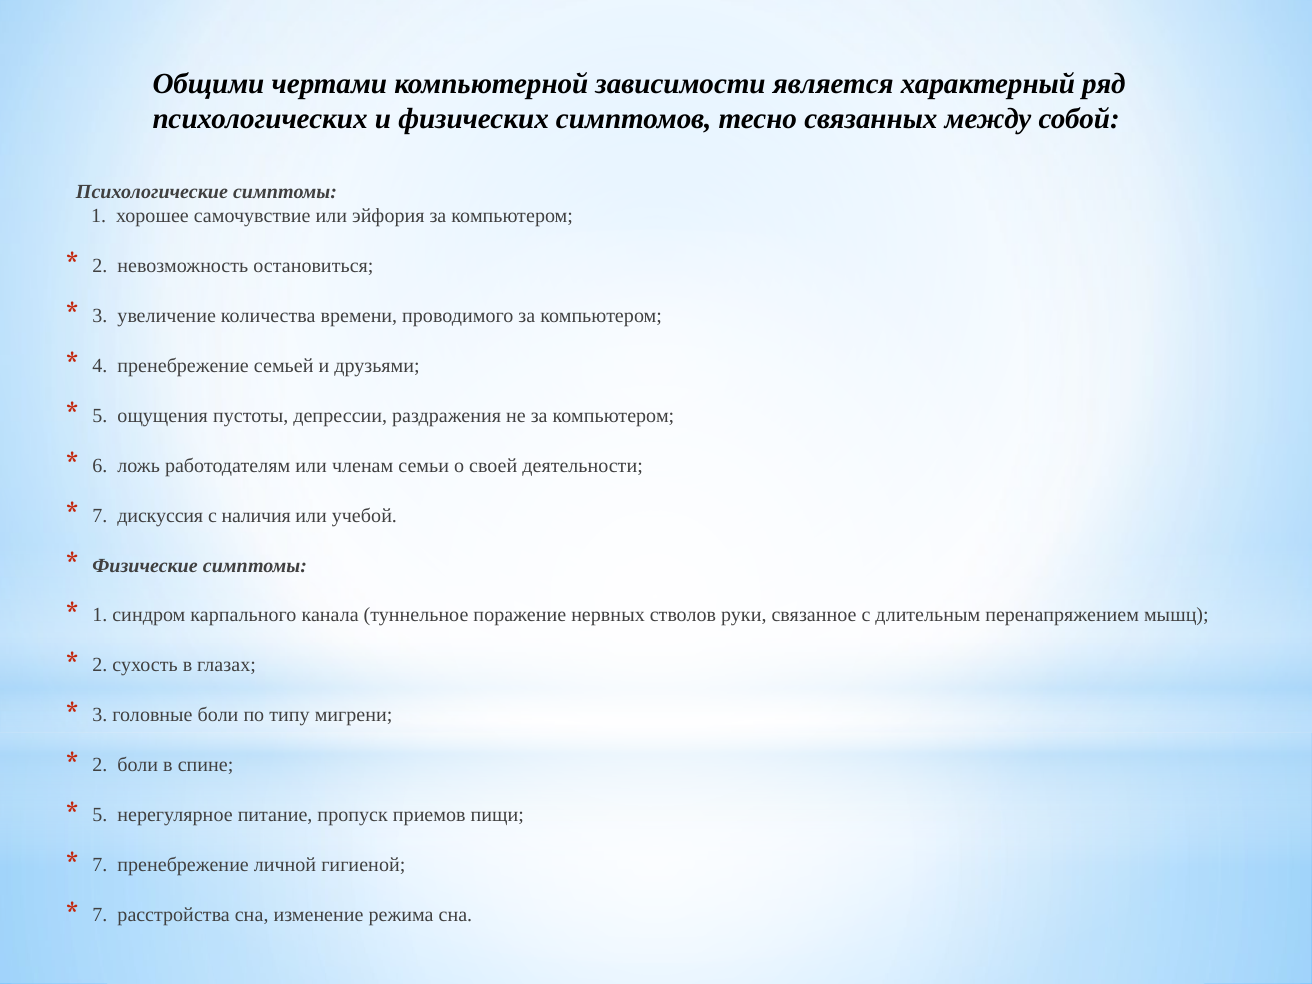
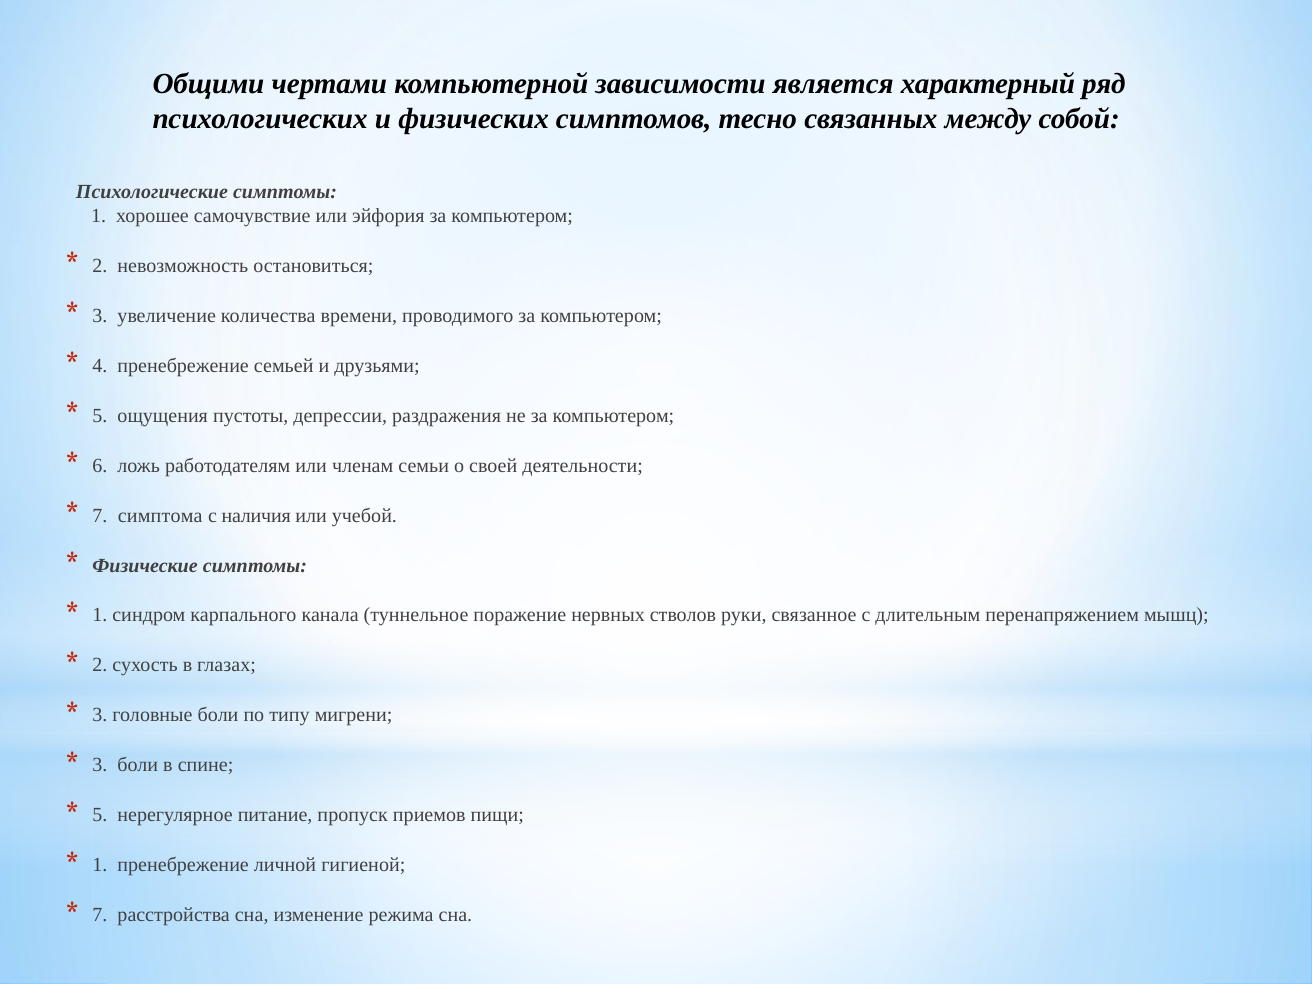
дискуссия: дискуссия -> симптома (160, 515)
2: 2 -> 3 (100, 765)
7: 7 -> 1 (100, 865)
